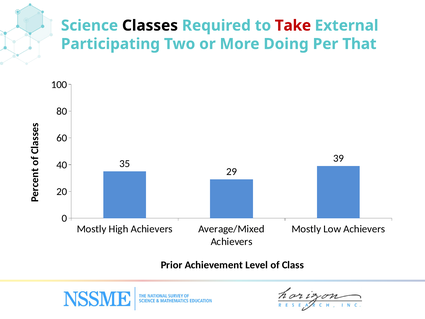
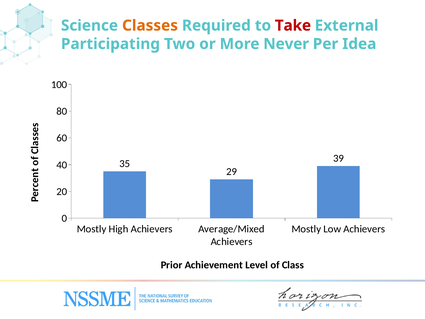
Classes colour: black -> orange (150, 26)
Doing: Doing -> Never (286, 44)
That: That -> Idea (359, 44)
